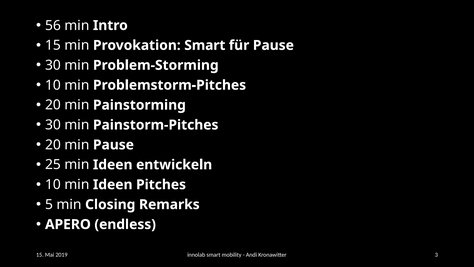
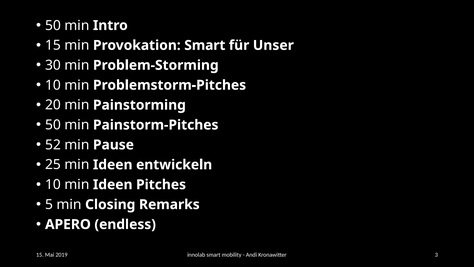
56: 56 -> 50 (53, 25)
für Pause: Pause -> Unser (273, 45)
30: 30 -> 50 (53, 125)
20: 20 -> 52 (53, 145)
